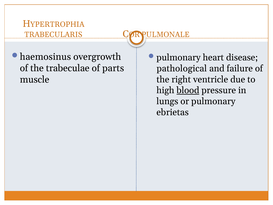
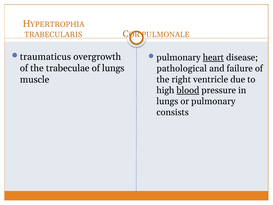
haemosinus: haemosinus -> traumaticus (45, 57)
heart underline: none -> present (213, 57)
of parts: parts -> lungs (113, 68)
ebrietas: ebrietas -> consists (173, 112)
